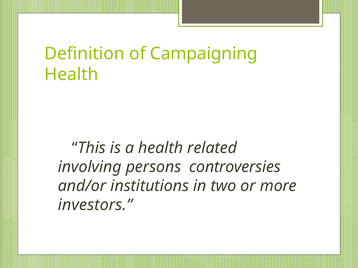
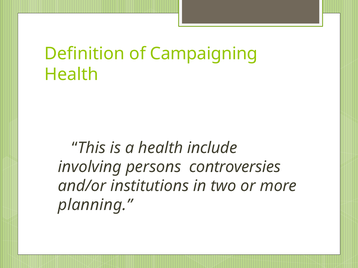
related: related -> include (212, 148)
investors: investors -> planning (95, 205)
